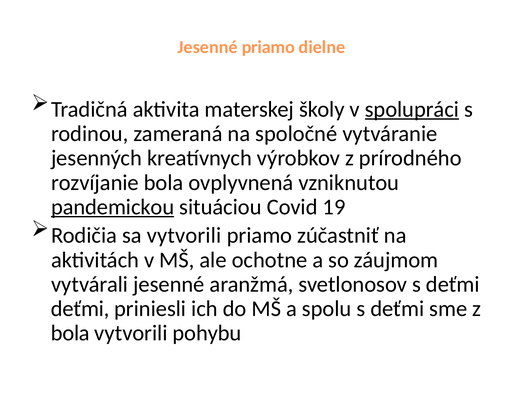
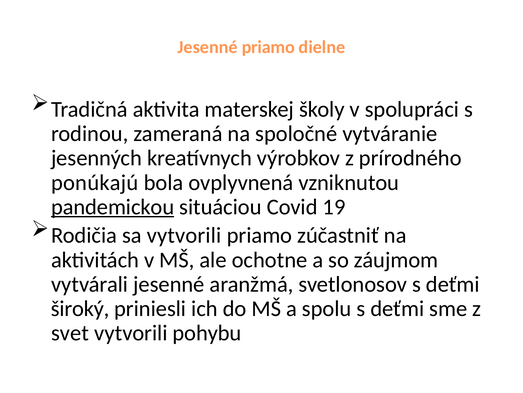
spolupráci underline: present -> none (412, 109)
rozvíjanie: rozvíjanie -> ponúkajú (95, 182)
deťmi: deťmi -> široký (80, 308)
bola: bola -> svet (70, 332)
